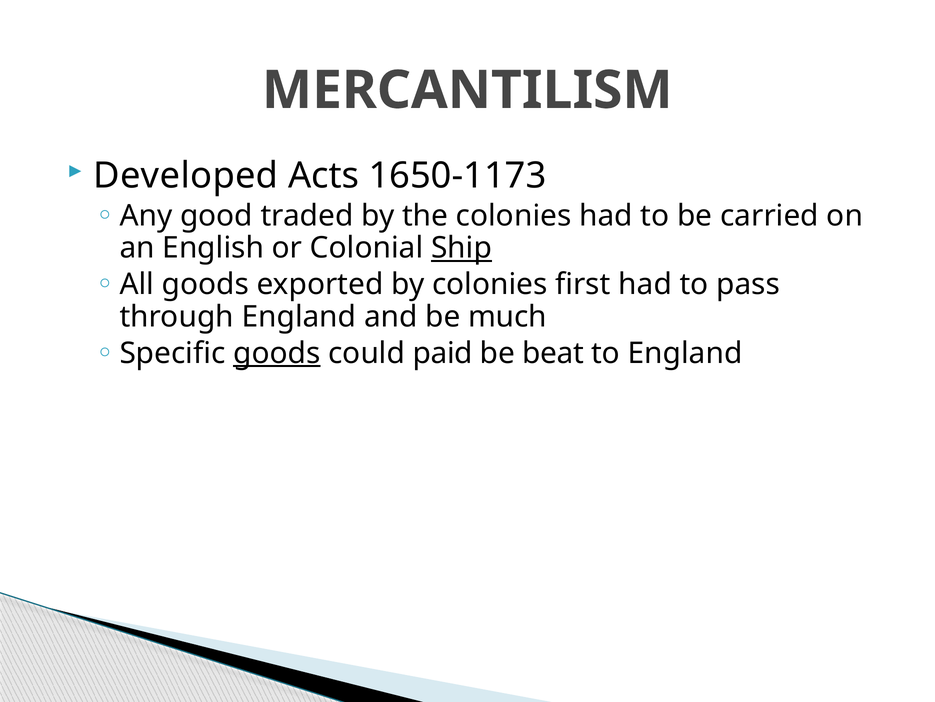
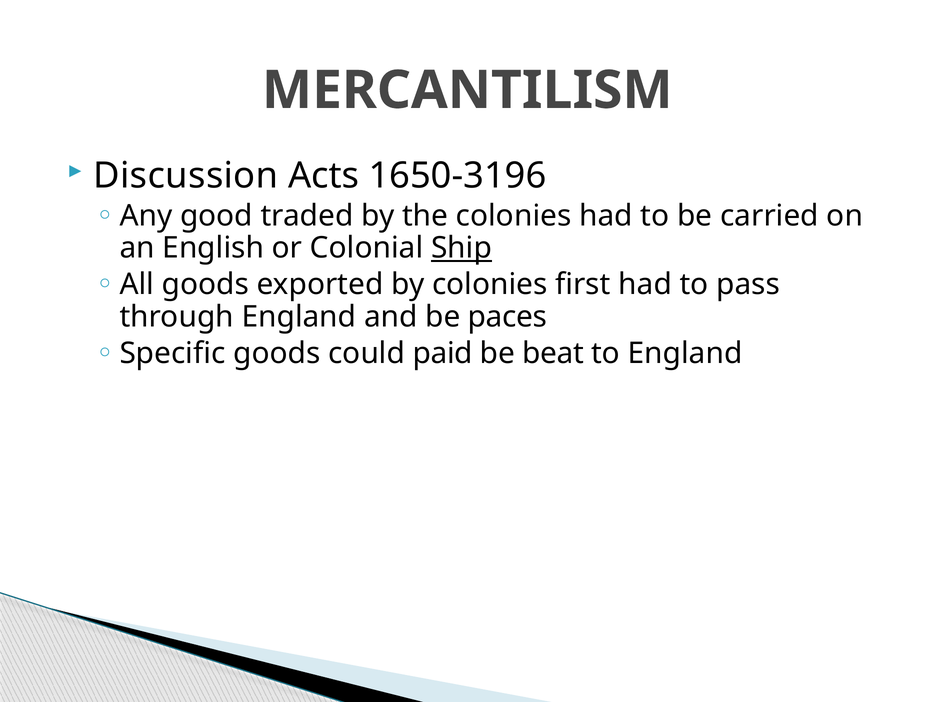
Developed: Developed -> Discussion (186, 176)
1650-1173: 1650-1173 -> 1650-3196 (458, 176)
much: much -> paces (507, 316)
goods underline: present -> none (277, 353)
